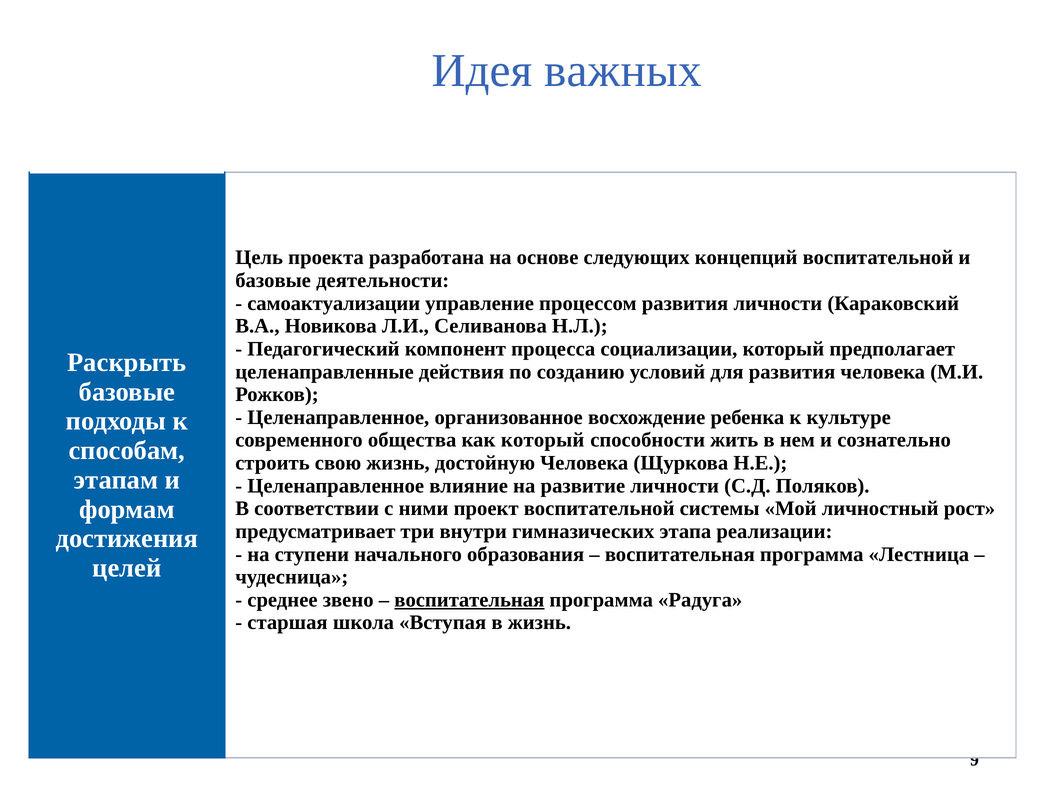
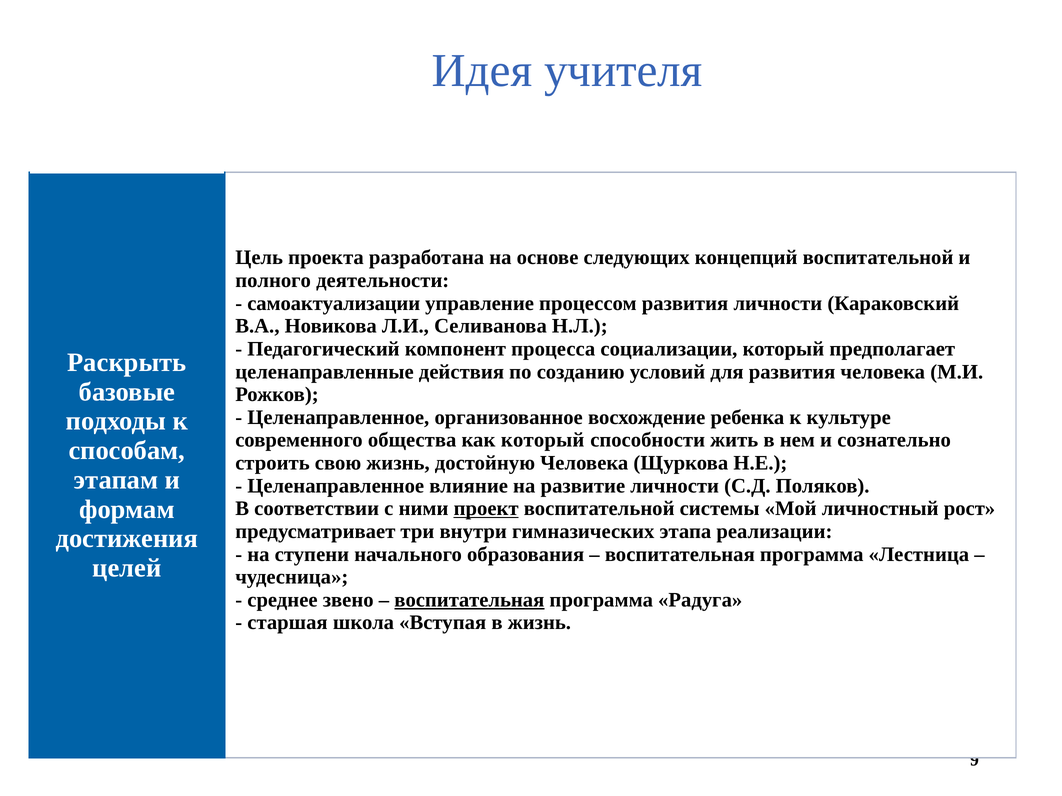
важных: важных -> учителя (623, 71)
базовые: базовые -> полного (273, 281)
проект underline: none -> present (486, 509)
